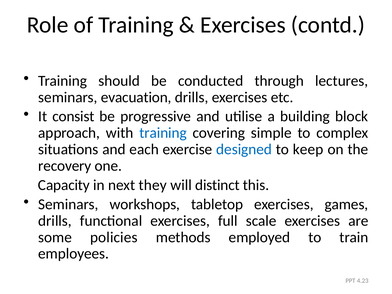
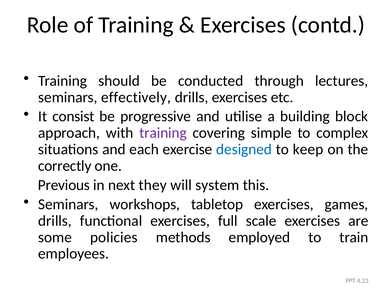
evacuation: evacuation -> effectively (136, 97)
training colour: blue -> purple (163, 133)
recovery: recovery -> correctly (65, 166)
Capacity: Capacity -> Previous (64, 185)
distinct: distinct -> system (217, 185)
